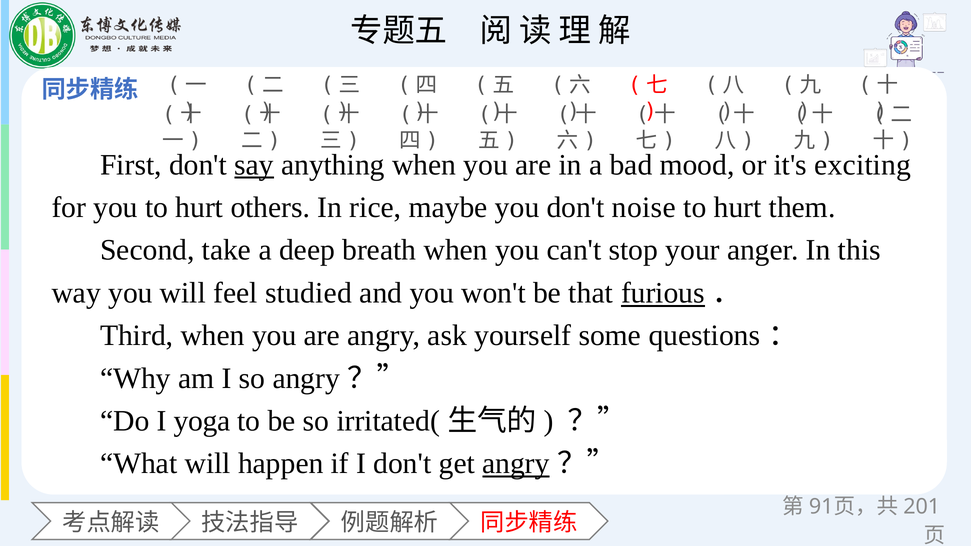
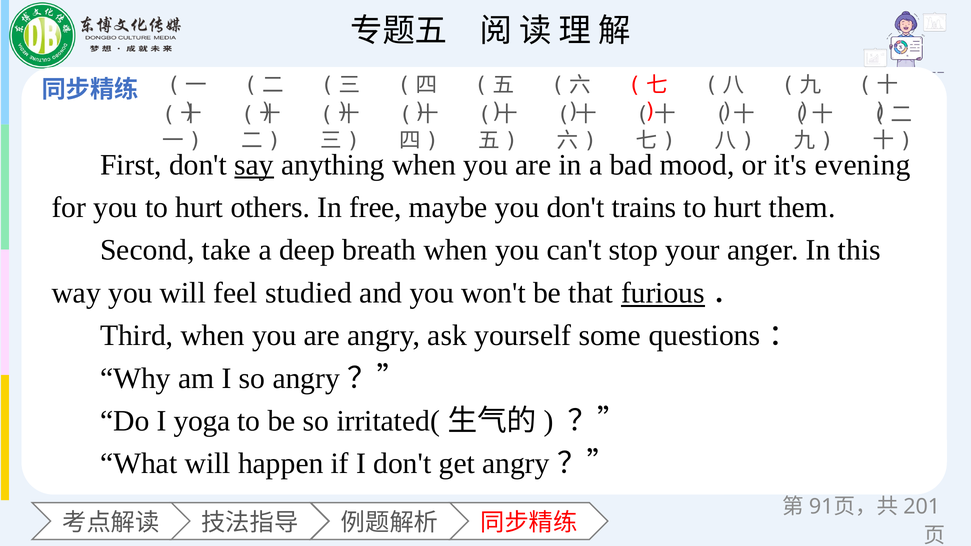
exciting: exciting -> evening (863, 165)
rice: rice -> free (376, 208)
noise: noise -> trains (644, 208)
angry underline: present -> none (516, 464)
